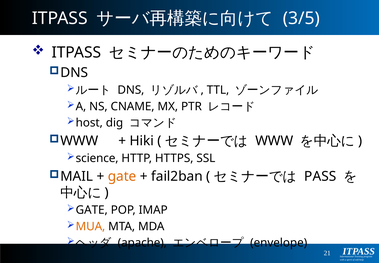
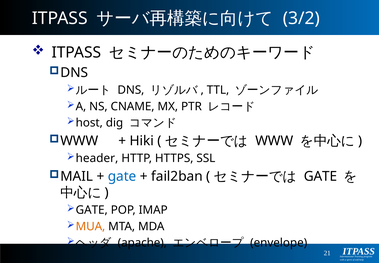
3/5: 3/5 -> 3/2 (301, 18)
science: science -> header (97, 158)
gate colour: orange -> blue (122, 176)
PASS: PASS -> GATE (320, 176)
